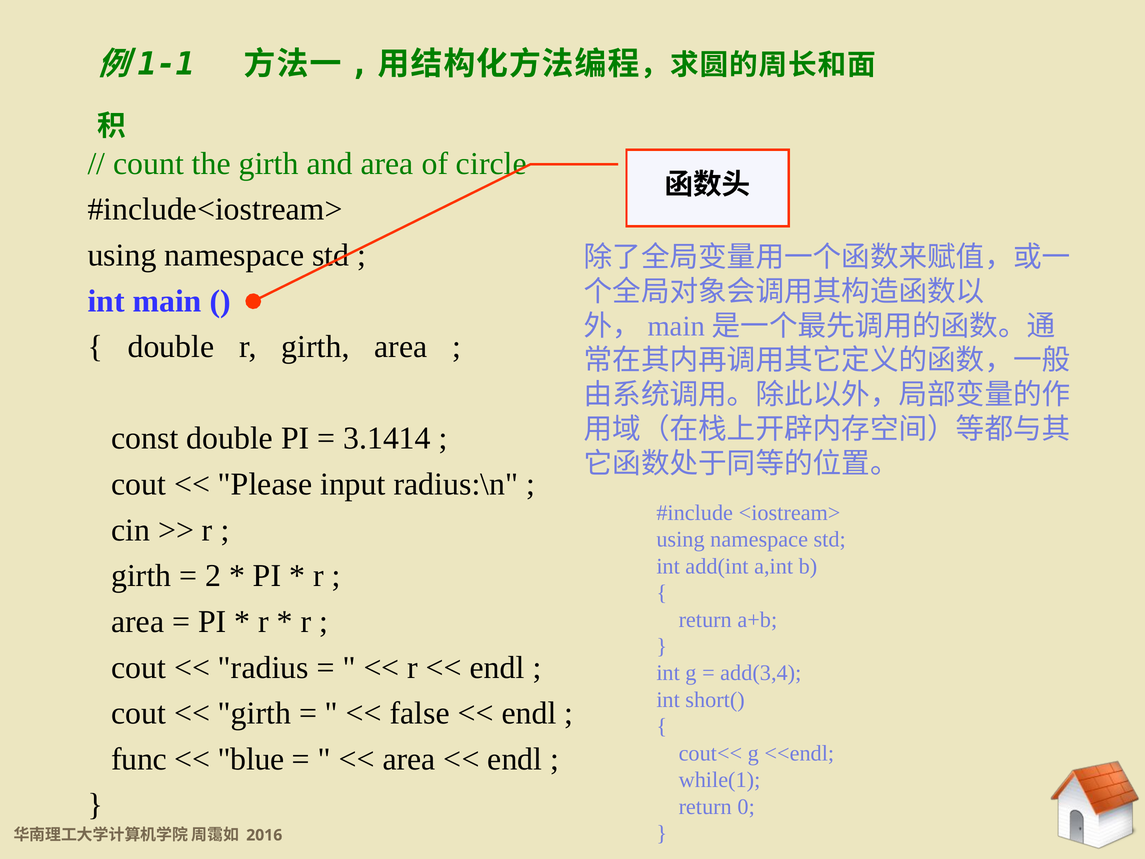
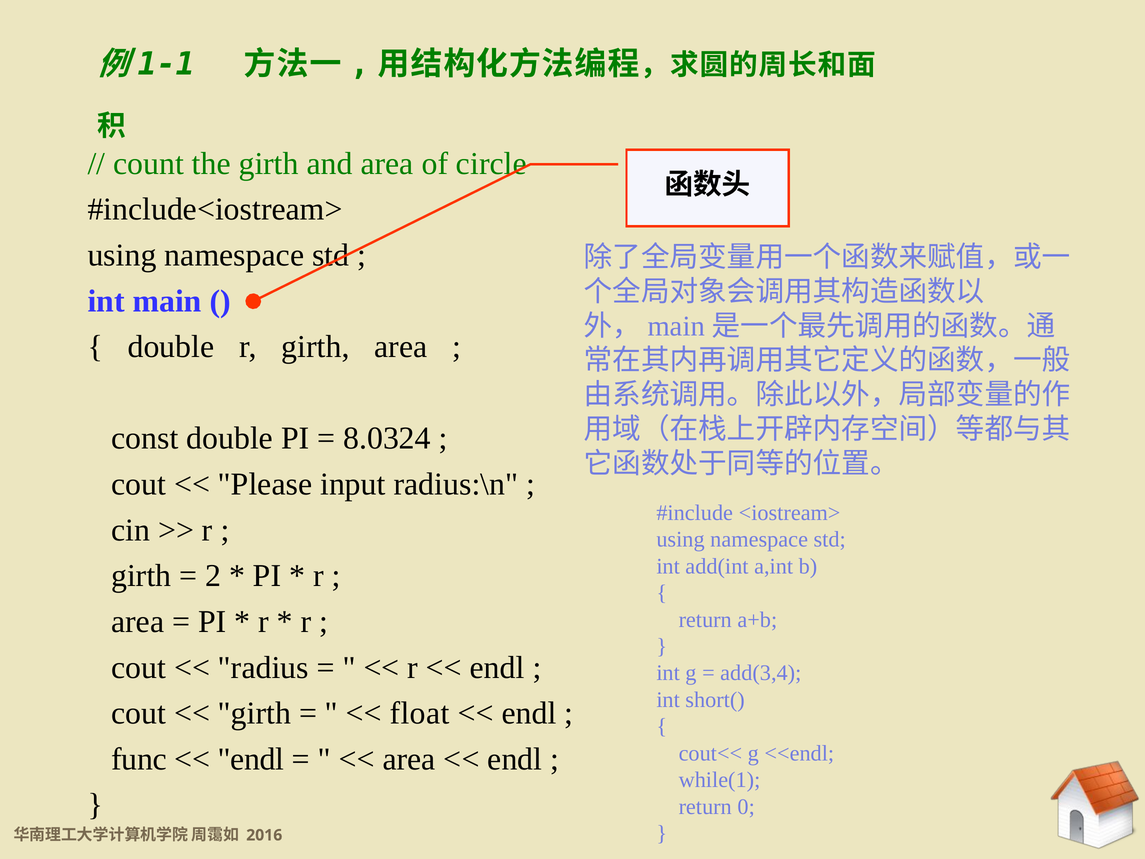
3.1414: 3.1414 -> 8.0324 (387, 438)
false: false -> float (420, 713)
blue: blue -> endl (251, 759)
